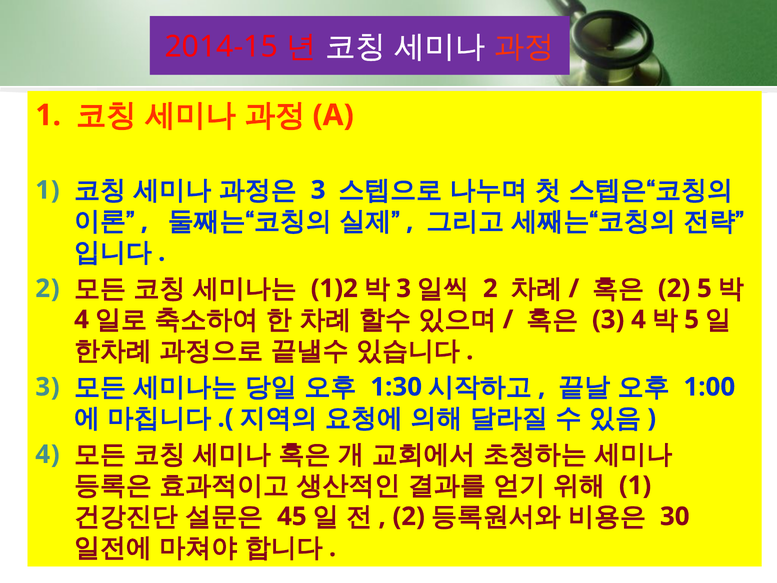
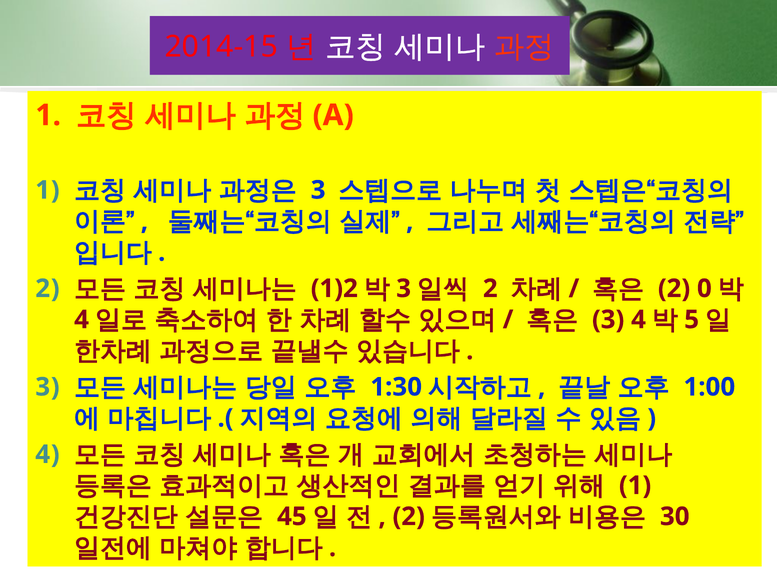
2 5: 5 -> 0 (704, 288)
